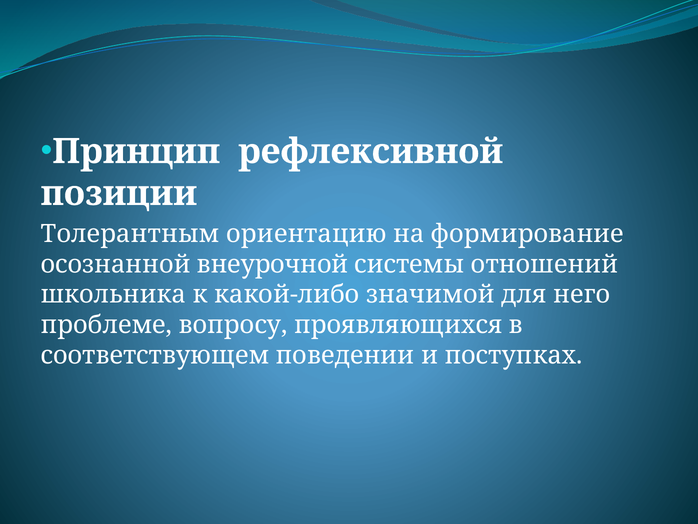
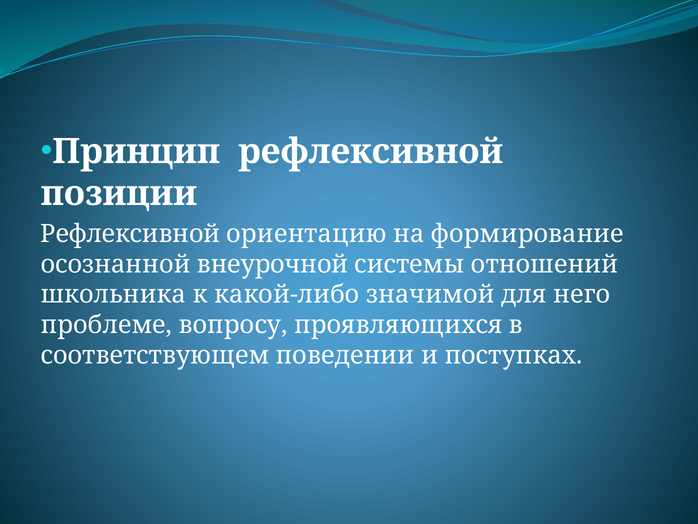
Толерантным: Толерантным -> Рефлексивной (130, 234)
